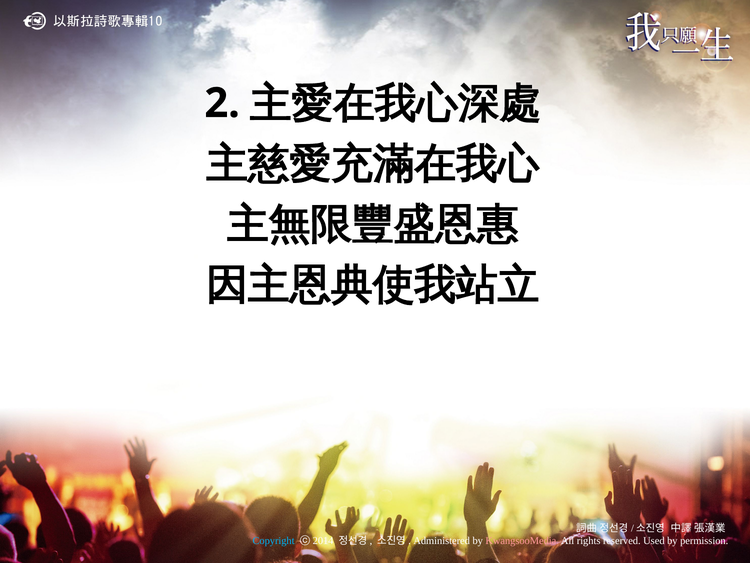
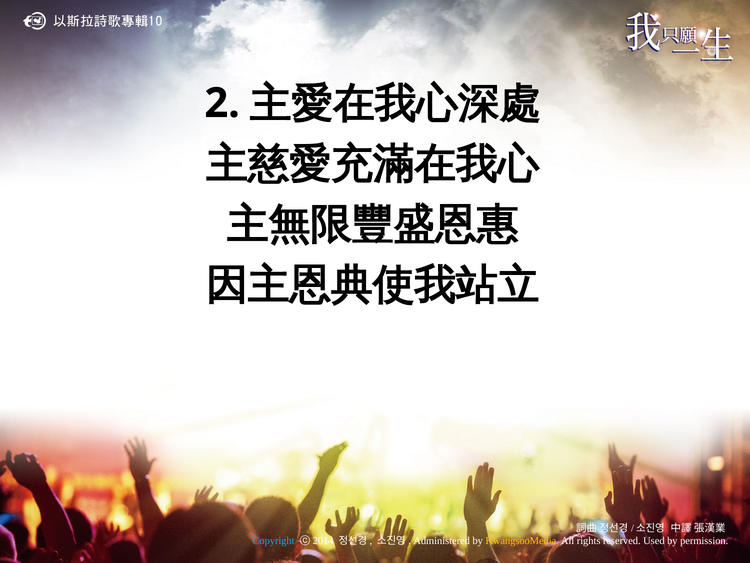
KwangsooMedia colour: pink -> yellow (522, 540)
